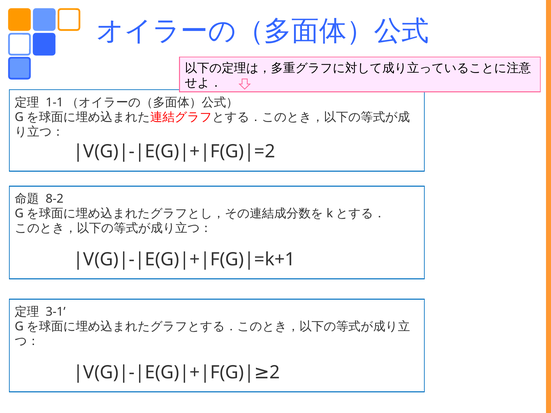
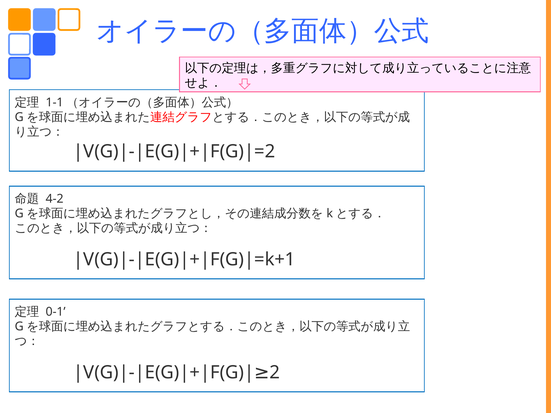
8-2: 8-2 -> 4-2 (55, 199)
3-1: 3-1 -> 0-1 (56, 312)
